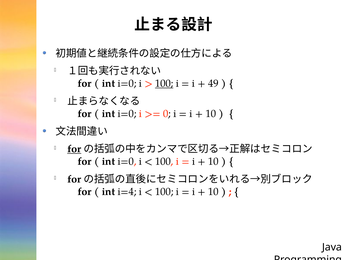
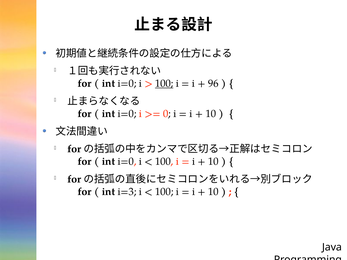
49: 49 -> 96 (213, 84)
for underline: present -> none (74, 149)
i=4: i=4 -> i=3 (127, 192)
